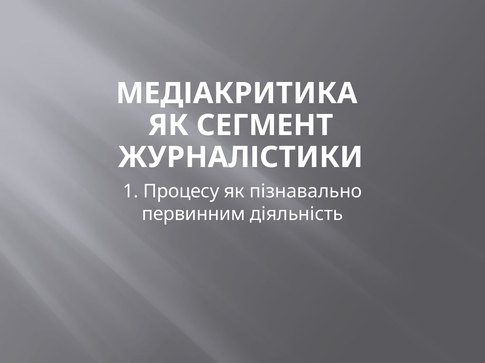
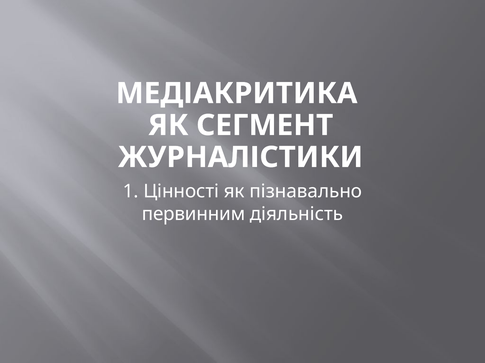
Процесу: Процесу -> Цінності (181, 192)
